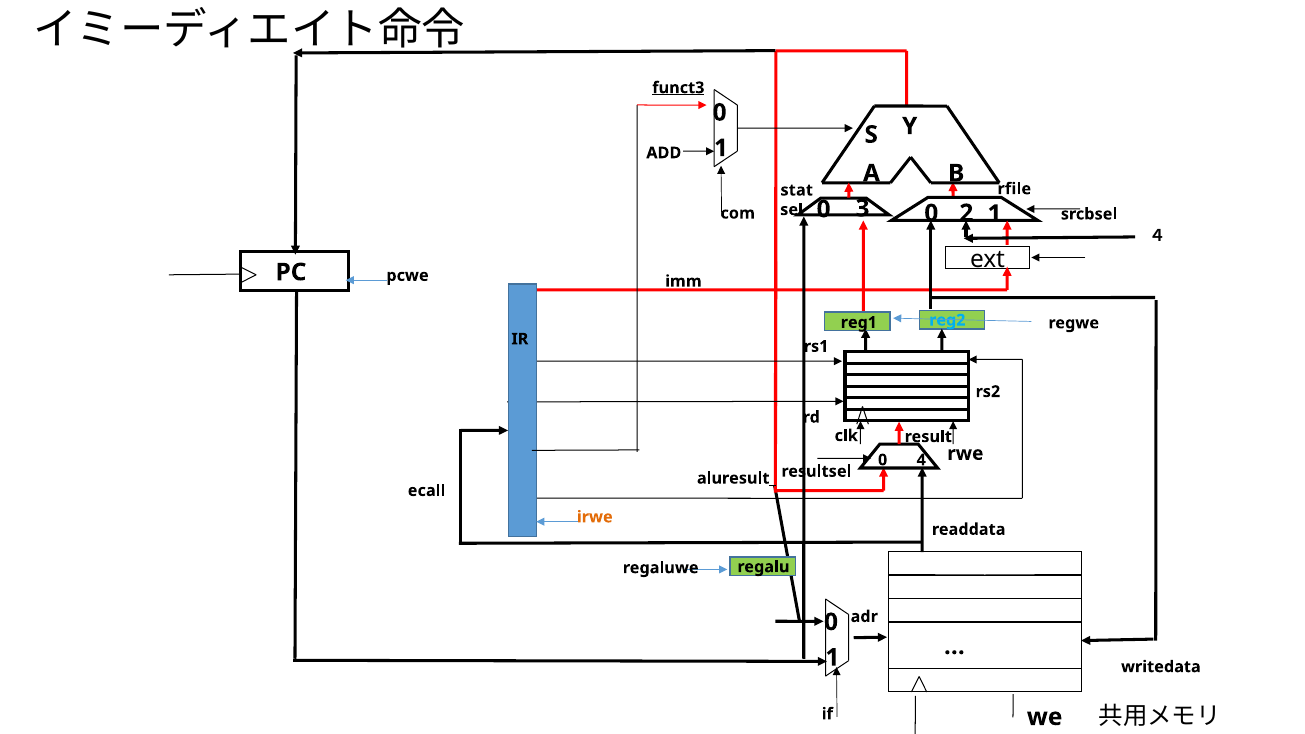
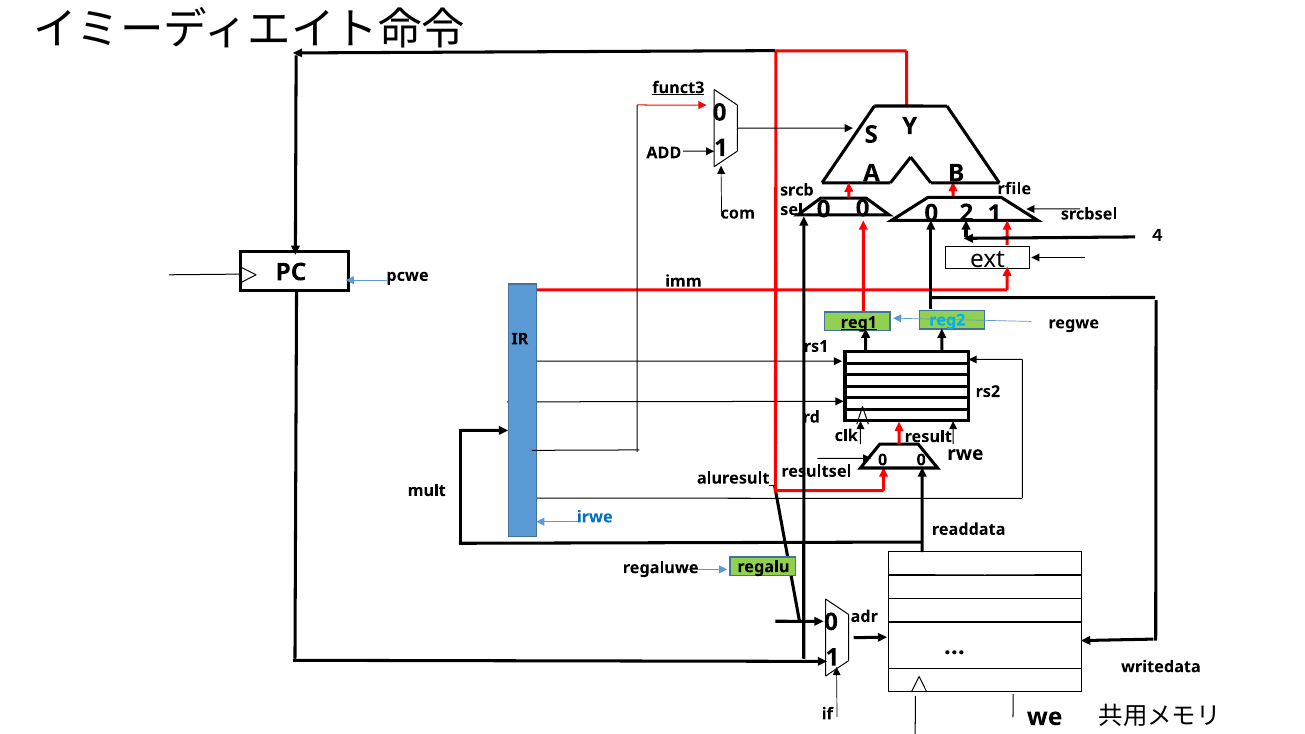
stat: stat -> srcb (797, 190)
3: 3 -> 0 (863, 208)
reg1 underline: none -> present (859, 322)
4: 4 -> 0 (921, 460)
ecall: ecall -> mult (427, 491)
irwe colour: orange -> blue (595, 517)
